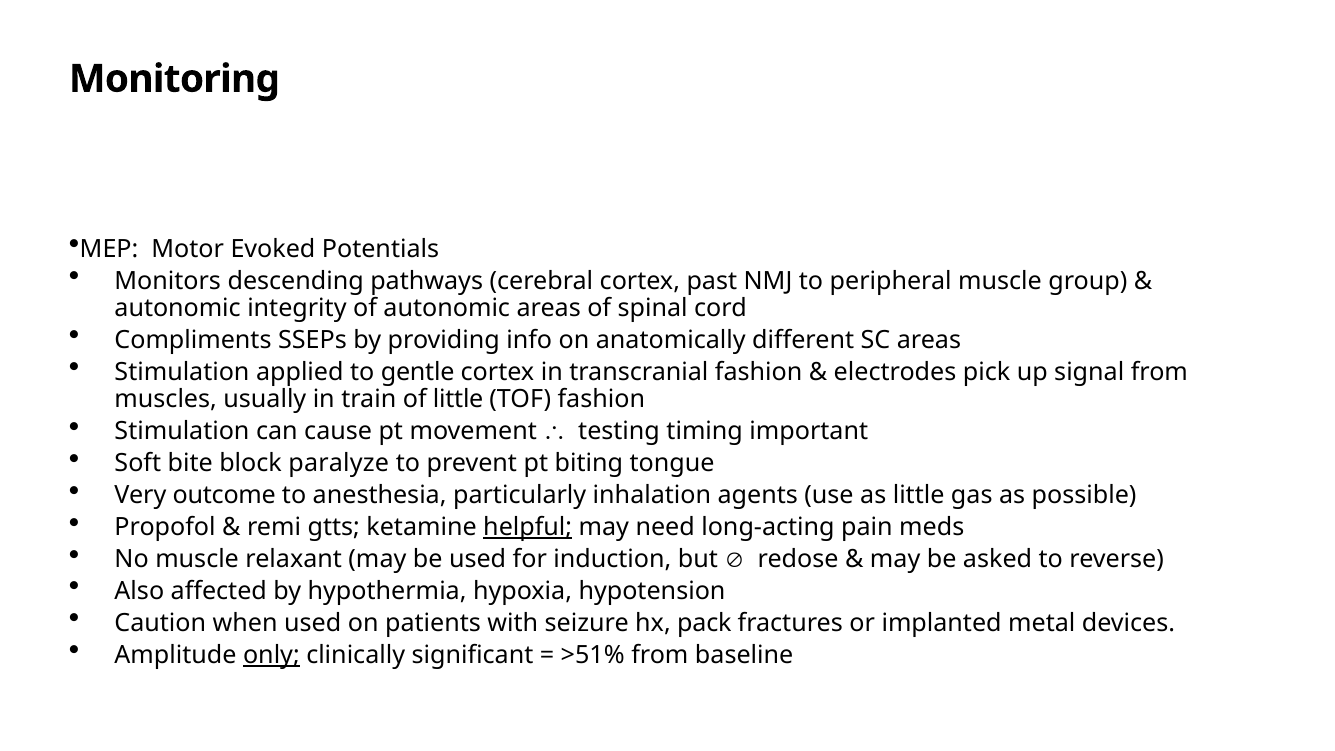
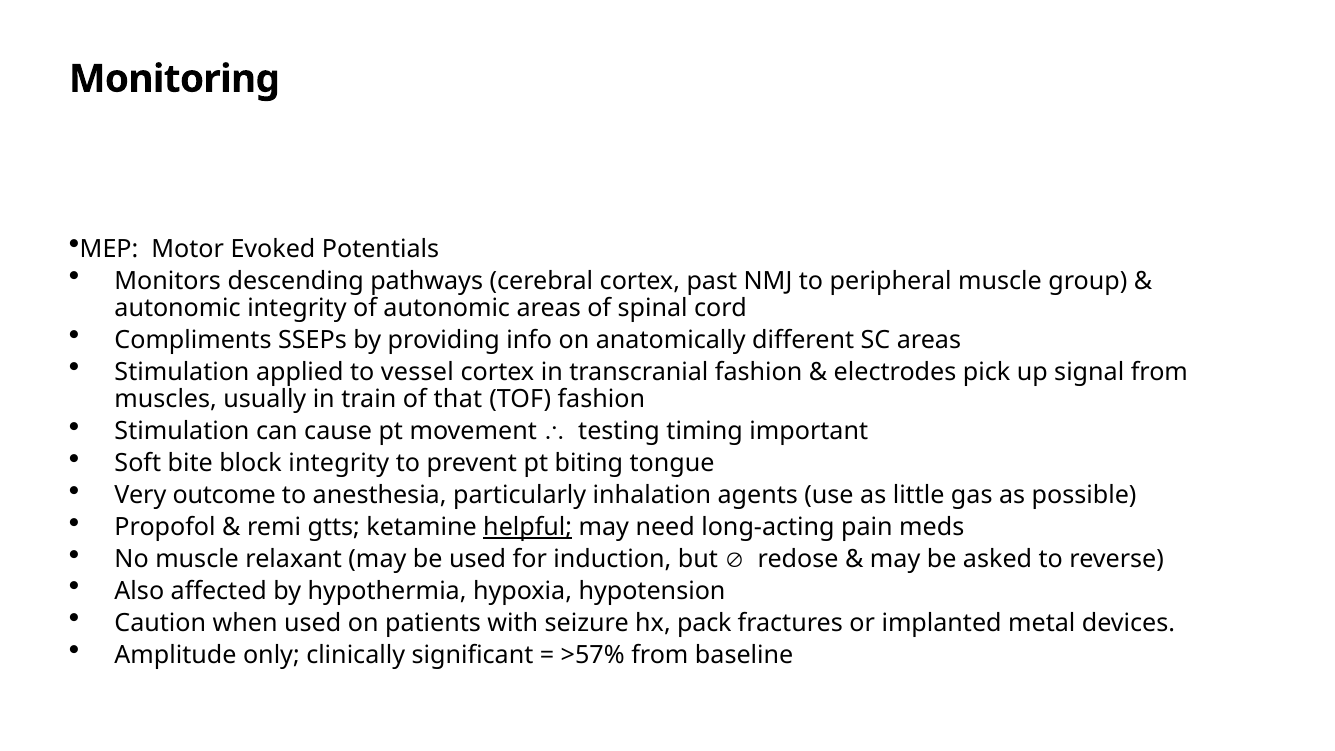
gentle: gentle -> vessel (417, 372)
of little: little -> that (458, 399)
block paralyze: paralyze -> integrity (339, 463)
only underline: present -> none (271, 655)
>51%: >51% -> >57% (593, 655)
